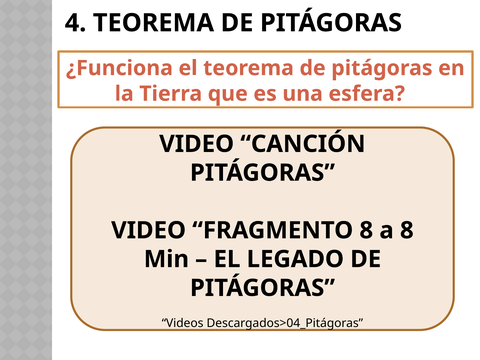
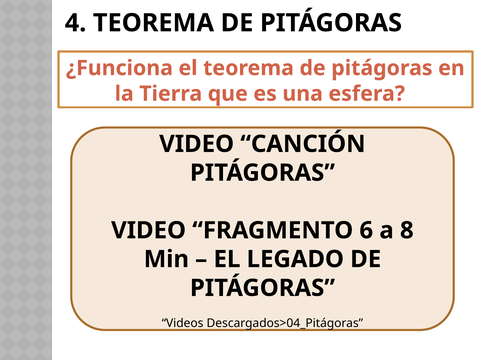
FRAGMENTO 8: 8 -> 6 (366, 230)
